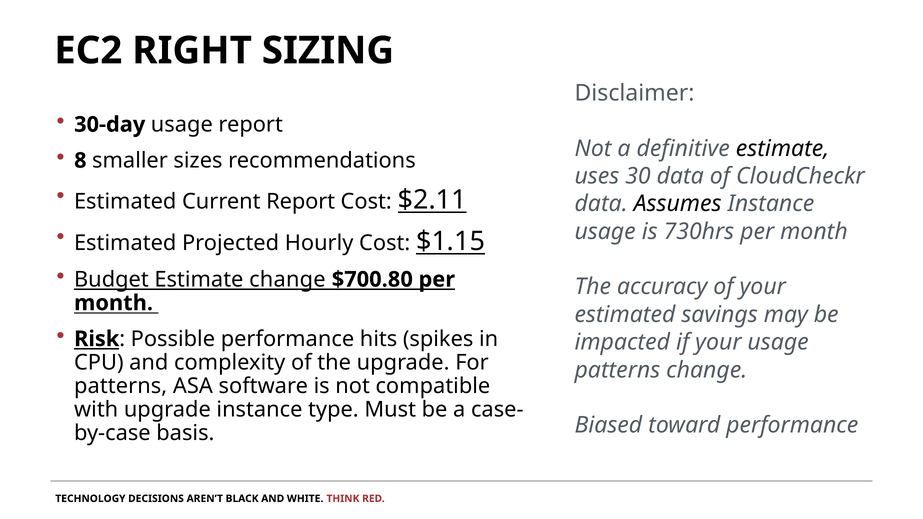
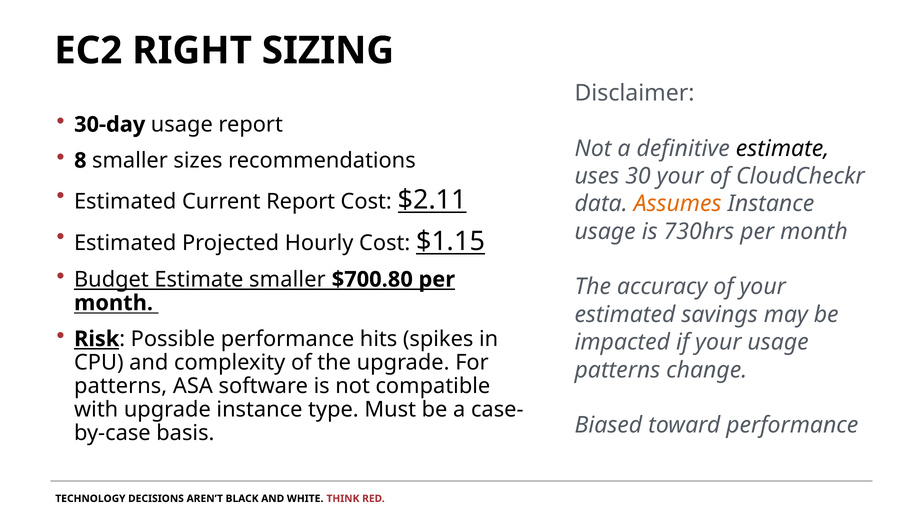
30 data: data -> your (680, 176)
Assumes colour: black -> orange (678, 204)
Estimate change: change -> smaller (287, 280)
